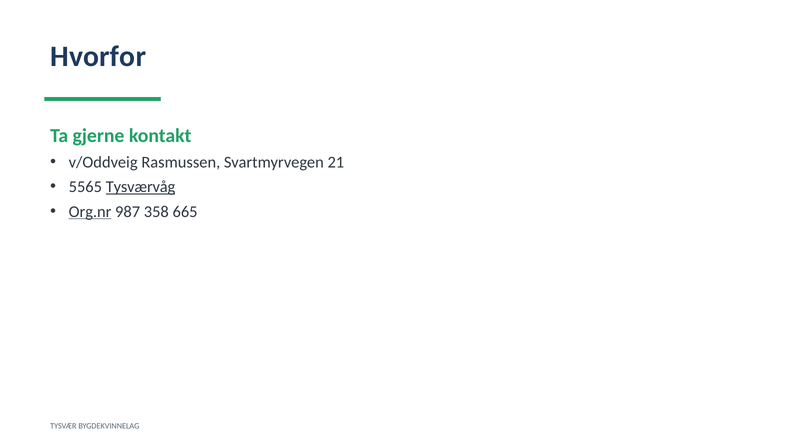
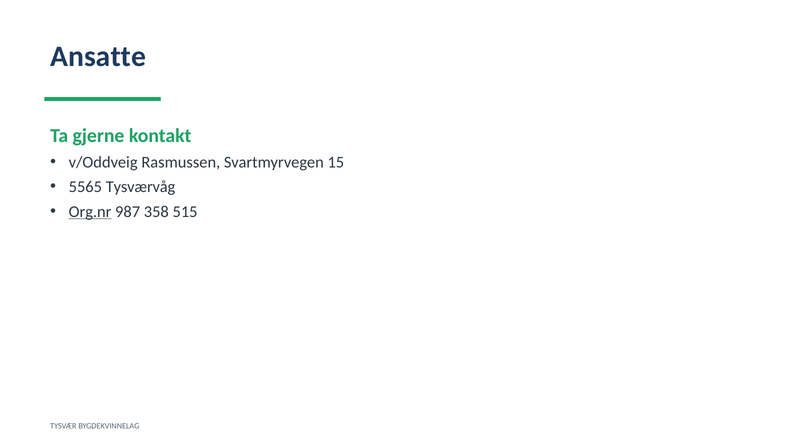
Hvorfor: Hvorfor -> Ansatte (98, 56)
21: 21 -> 15 (336, 162)
Tysværvåg underline: present -> none (141, 187)
665: 665 -> 515 (185, 212)
